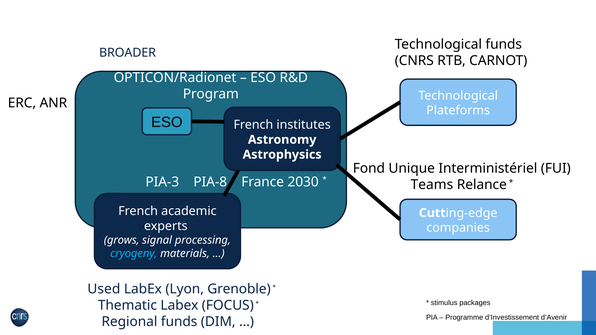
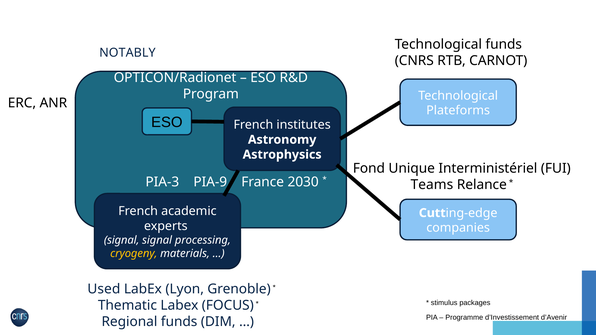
BROADER: BROADER -> NOTABLY (127, 53)
PIA-8: PIA-8 -> PIA-9 (210, 182)
grows: grows -> signal (122, 240)
cryogeny colour: light blue -> yellow (134, 254)
